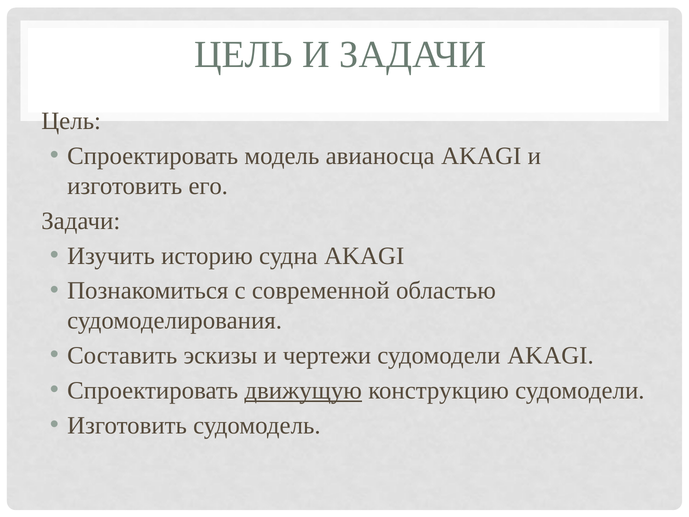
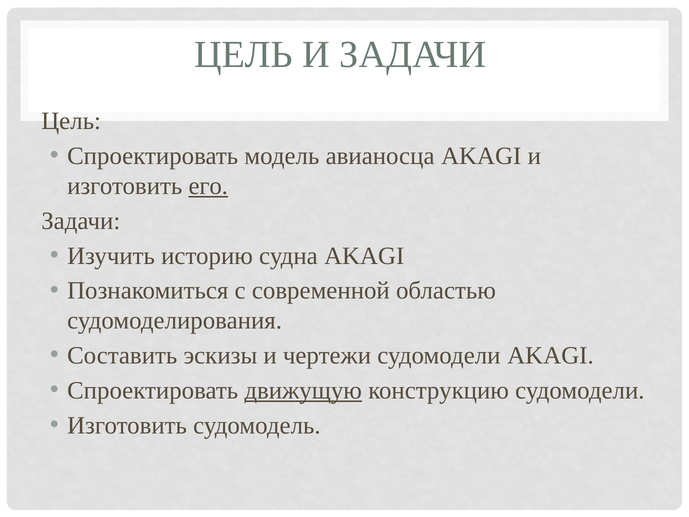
его underline: none -> present (208, 186)
